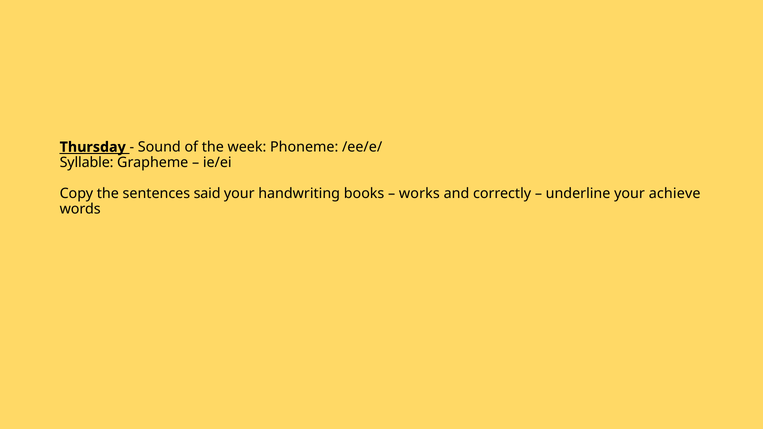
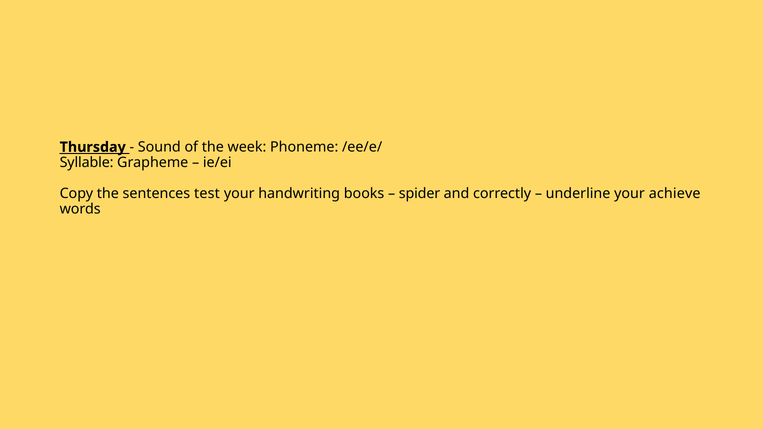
said: said -> test (207, 194)
works: works -> spider (420, 194)
